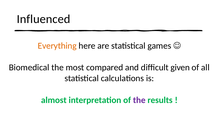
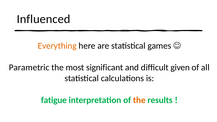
Biomedical: Biomedical -> Parametric (29, 68)
compared: compared -> significant (105, 68)
almost: almost -> fatigue (54, 100)
the colour: purple -> orange (139, 100)
